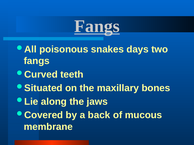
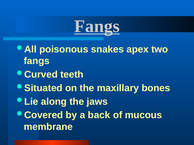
days: days -> apex (138, 50)
